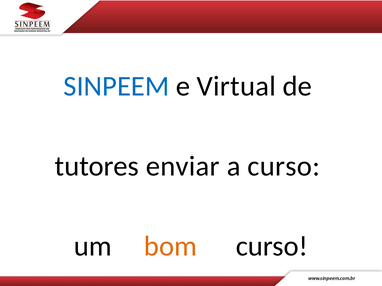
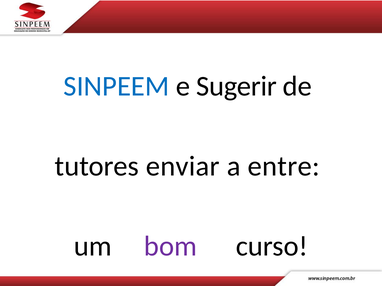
Virtual: Virtual -> Sugerir (237, 86)
a curso: curso -> entre (284, 167)
bom colour: orange -> purple (170, 247)
